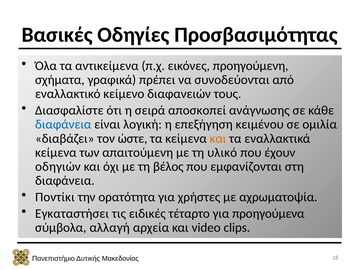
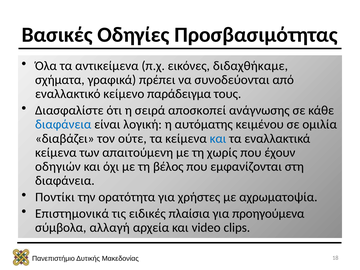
προηγούμενη: προηγούμενη -> διδαχθήκαμε (250, 66)
διαφανειών: διαφανειών -> παράδειγμα (179, 94)
επεξήγηση: επεξήγηση -> αυτόματης (204, 124)
ώστε: ώστε -> ούτε (132, 138)
και colour: orange -> blue (218, 138)
υλικό: υλικό -> χωρίς (222, 152)
Εγκαταστήσει: Εγκαταστήσει -> Επιστημονικά (72, 214)
τέταρτο: τέταρτο -> πλαίσια (189, 214)
